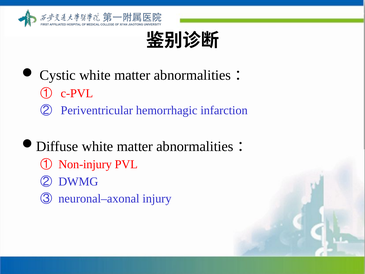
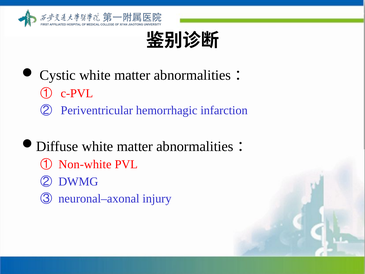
Non-injury: Non-injury -> Non-white (85, 164)
